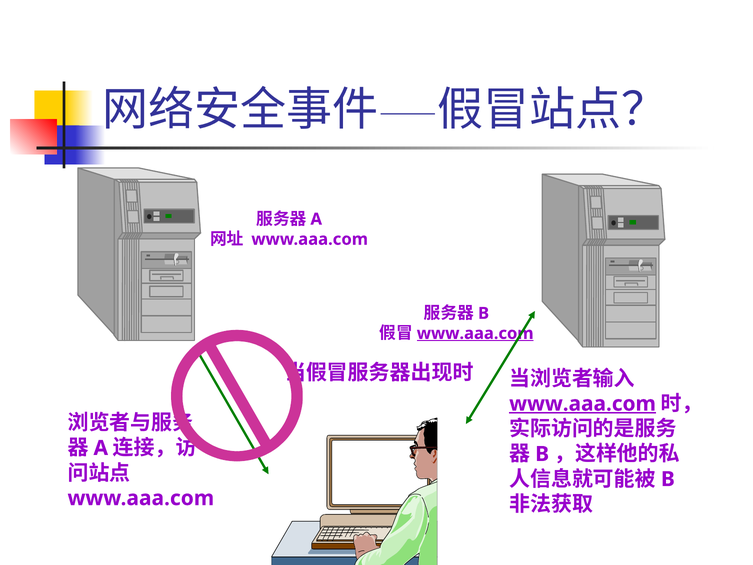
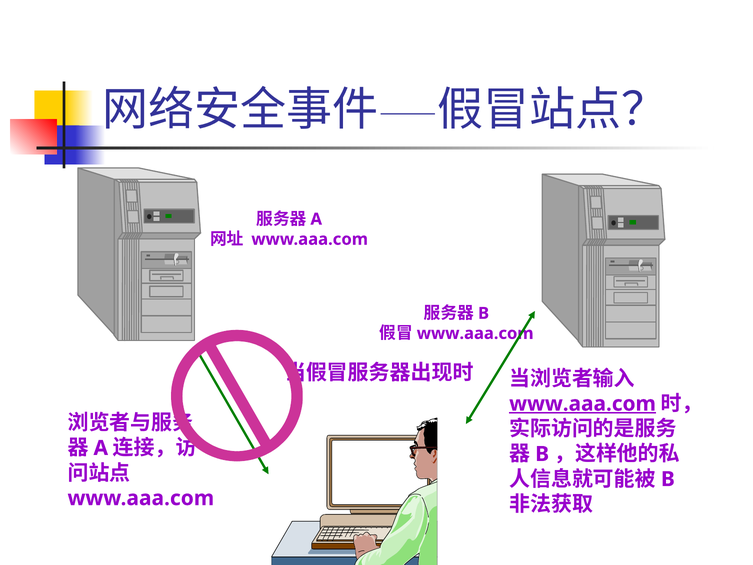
www.aaa.com underline: present -> none (475, 333)
